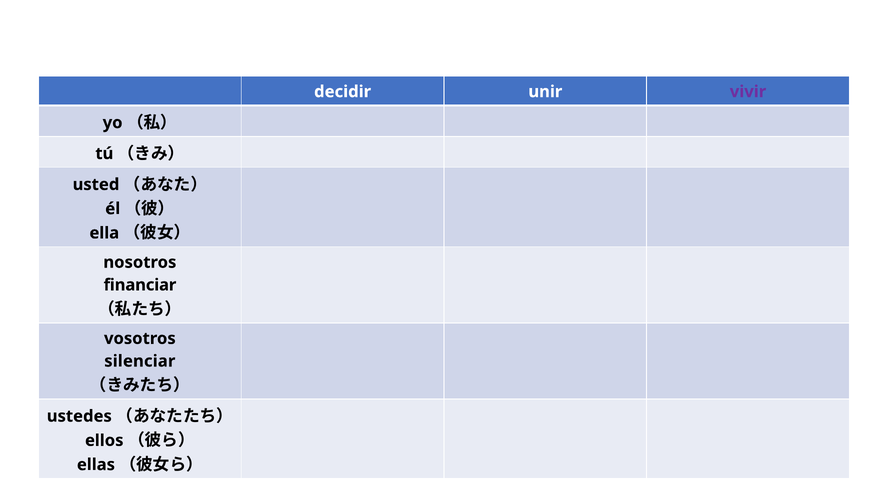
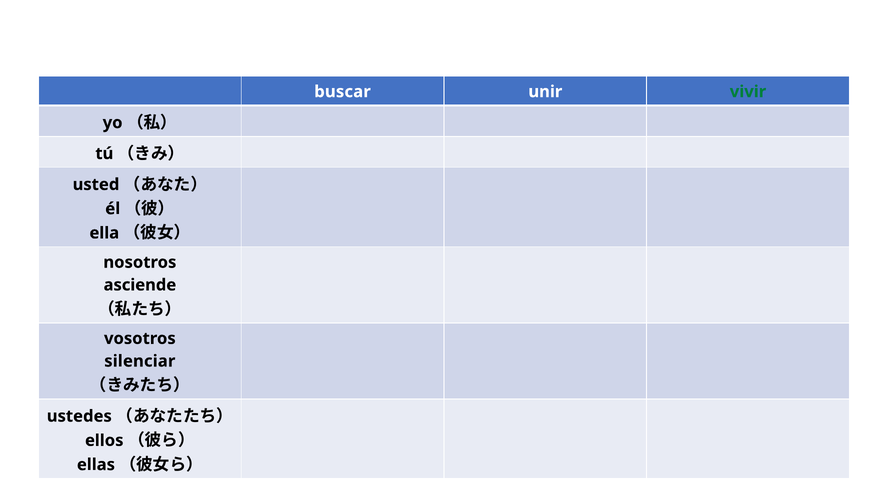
decidir: decidir -> buscar (342, 92)
vivir colour: purple -> green (748, 92)
financiar: financiar -> asciende (140, 285)
